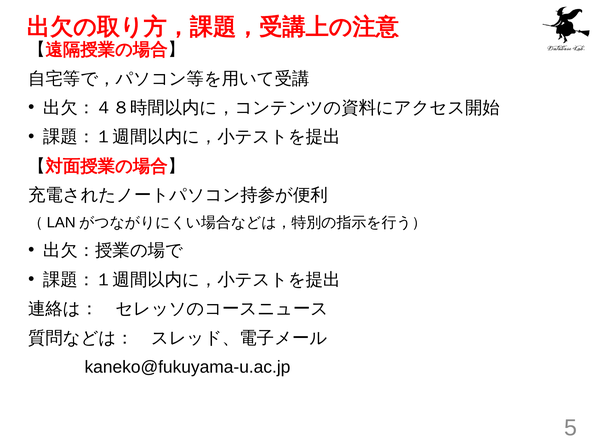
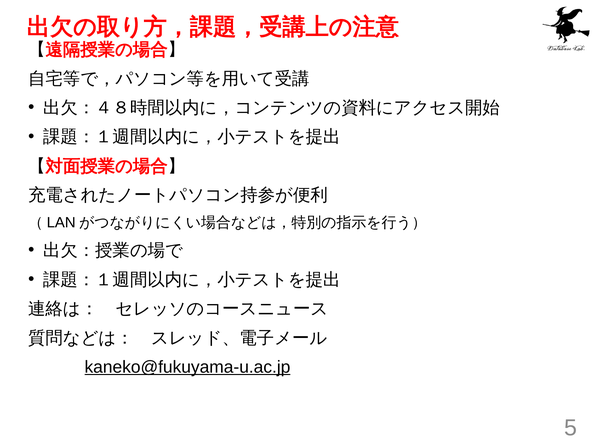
kaneko@fukuyama-u.ac.jp underline: none -> present (187, 367)
